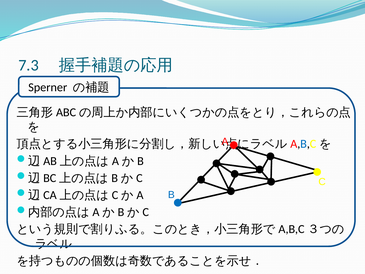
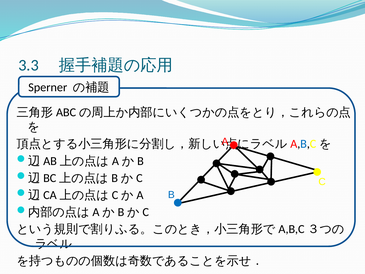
7.3: 7.3 -> 3.3 (28, 65)
